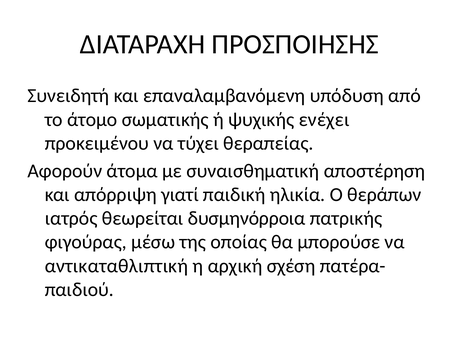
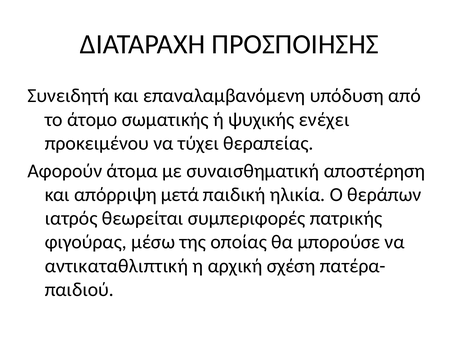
γιατί: γιατί -> μετά (180, 195)
δυσμηνόρροια: δυσμηνόρροια -> συμπεριφορές (247, 219)
